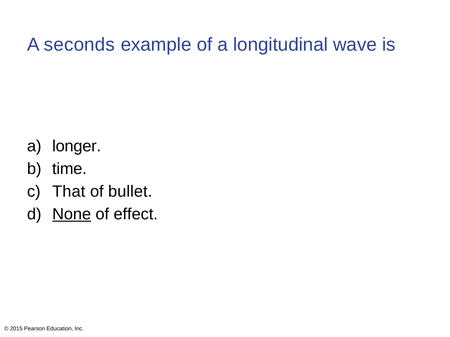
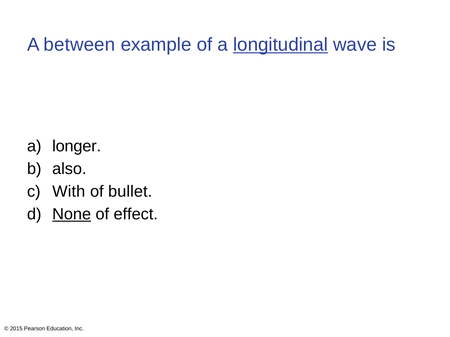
seconds: seconds -> between (79, 45)
longitudinal underline: none -> present (281, 45)
time: time -> also (69, 169)
That: That -> With (69, 192)
